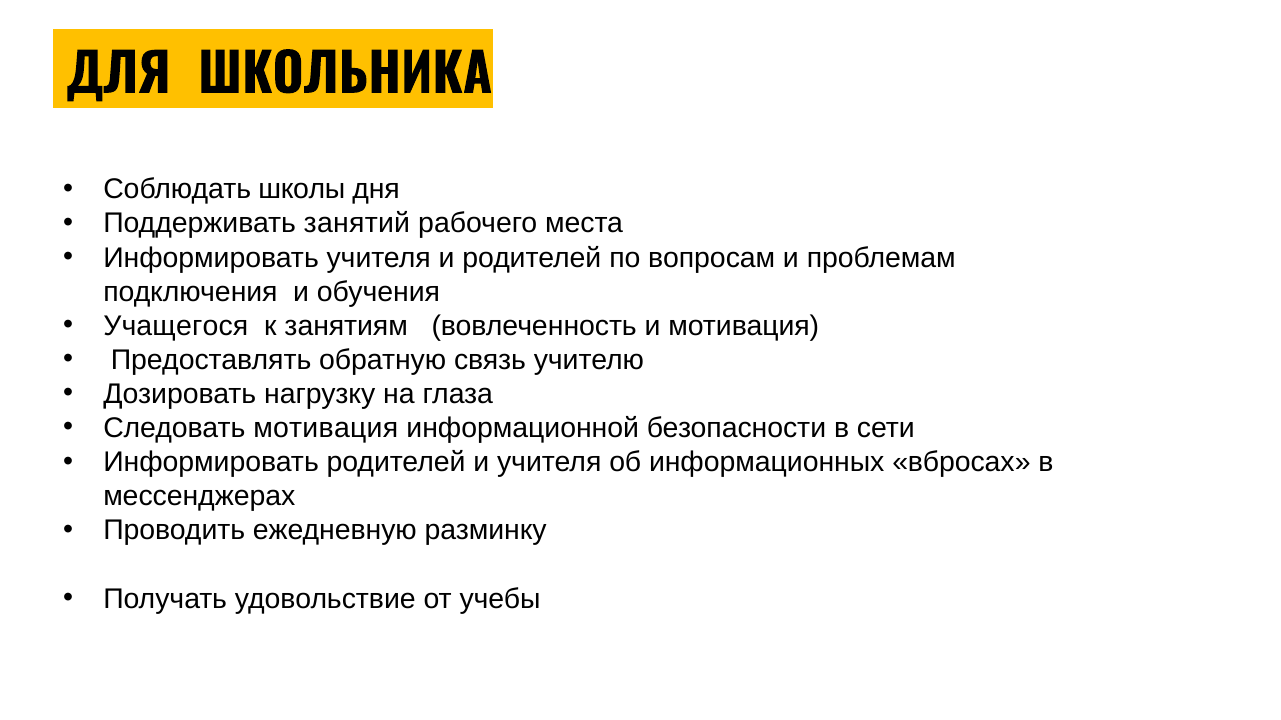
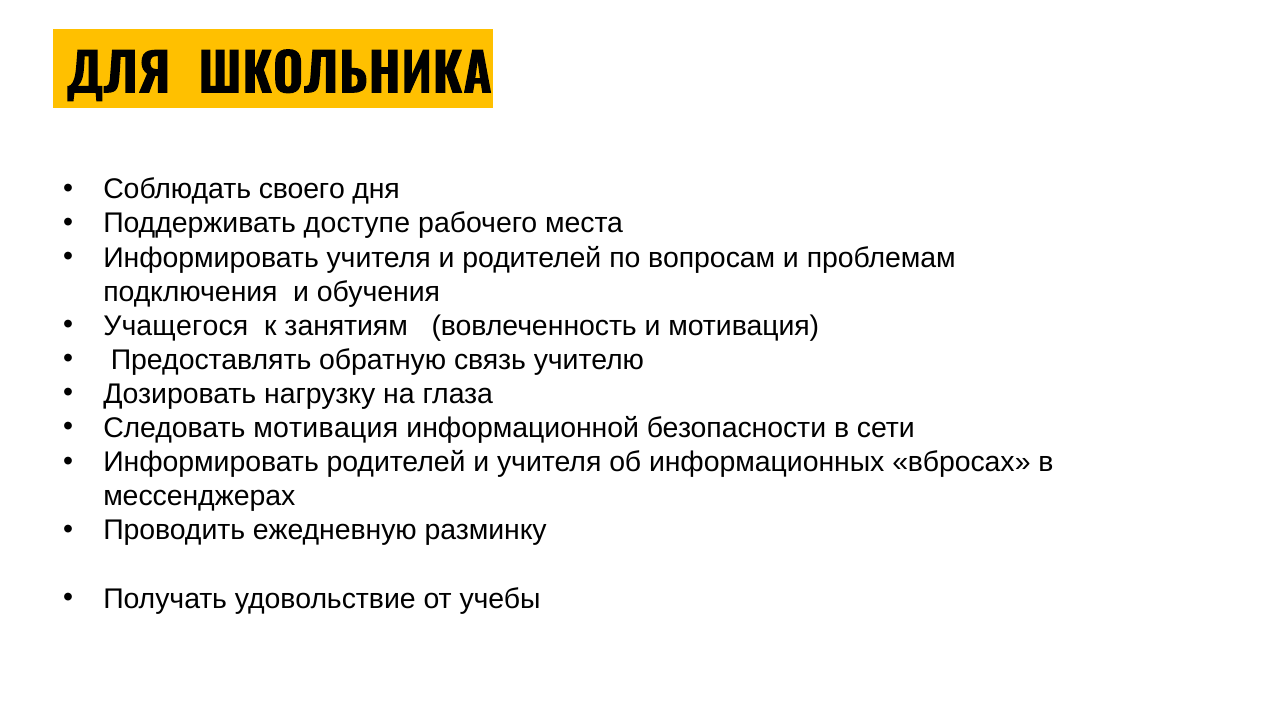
школы: школы -> своего (302, 190)
занятий: занятий -> доступе (357, 224)
